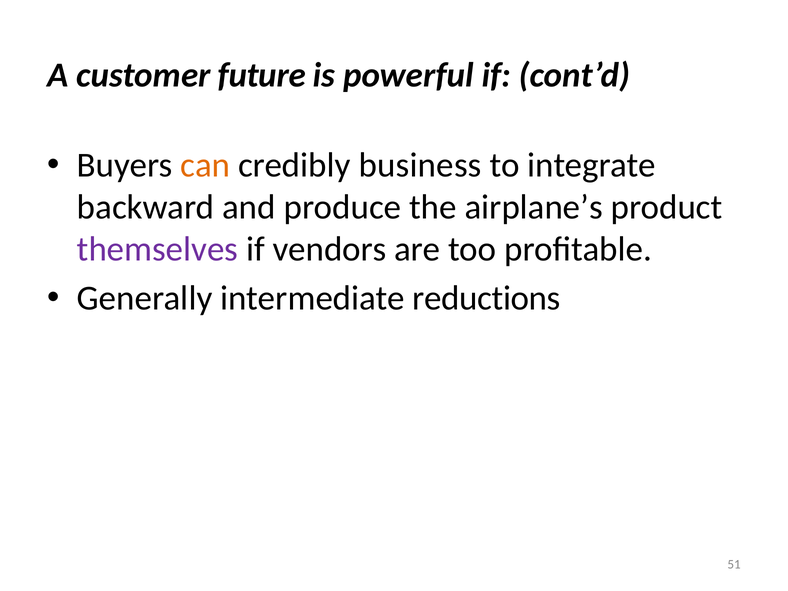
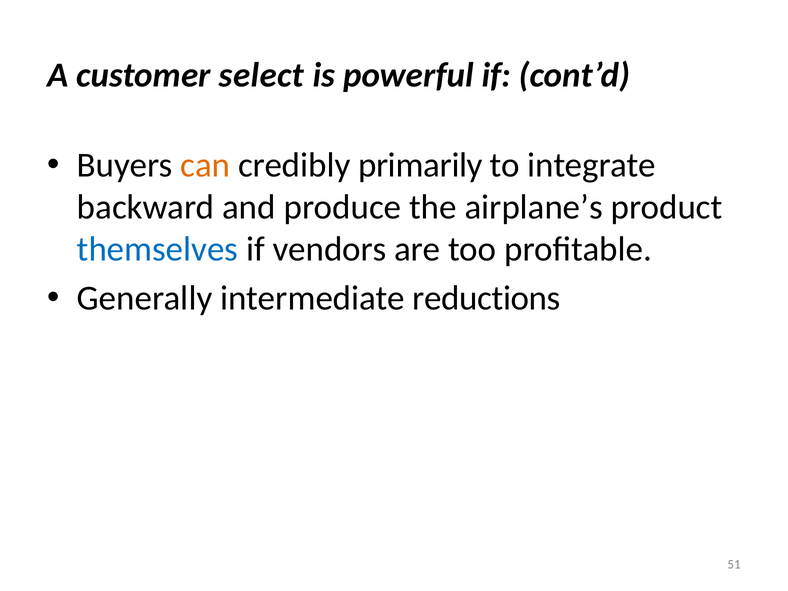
future: future -> select (261, 75)
business: business -> primarily (420, 165)
themselves colour: purple -> blue (158, 249)
